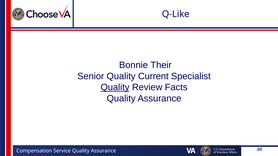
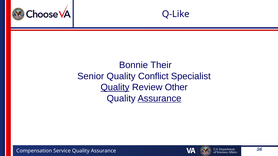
Current: Current -> Conflict (153, 76)
Facts: Facts -> Other (176, 88)
Assurance underline: none -> present (159, 99)
